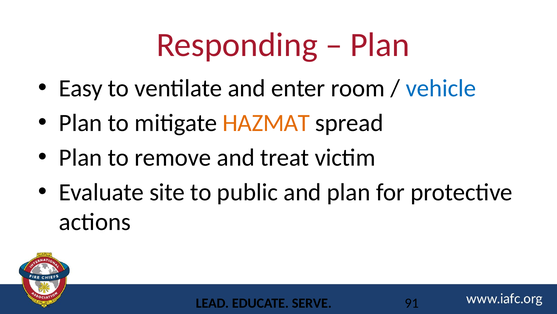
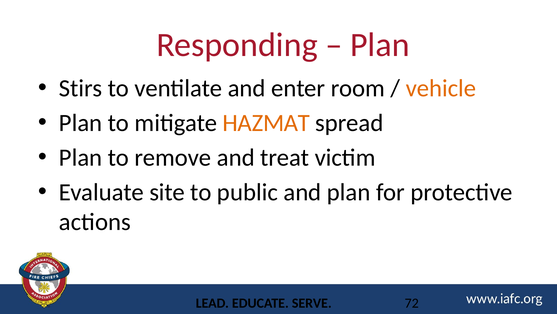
Easy: Easy -> Stirs (81, 88)
vehicle colour: blue -> orange (441, 88)
91: 91 -> 72 (412, 303)
